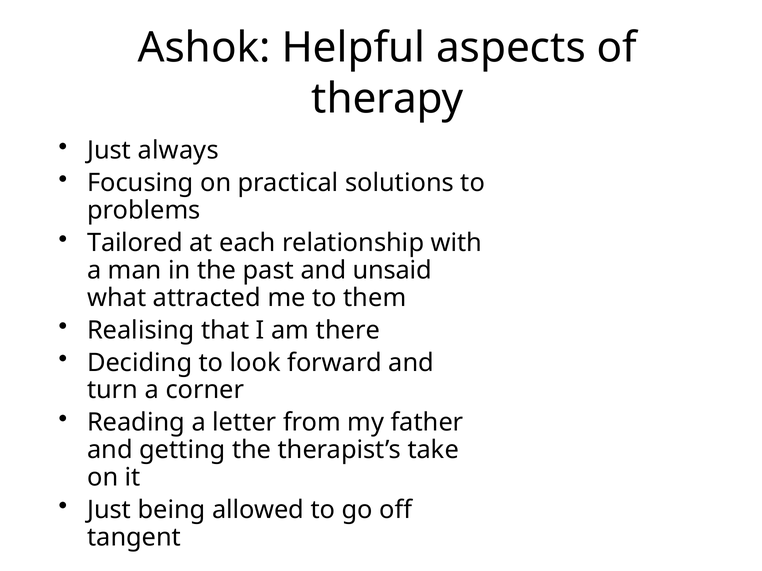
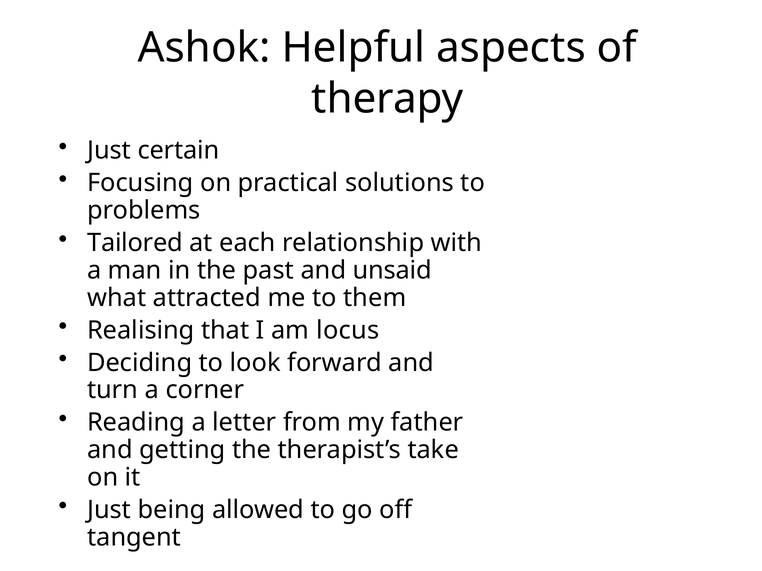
always: always -> certain (178, 151)
there: there -> locus (348, 330)
